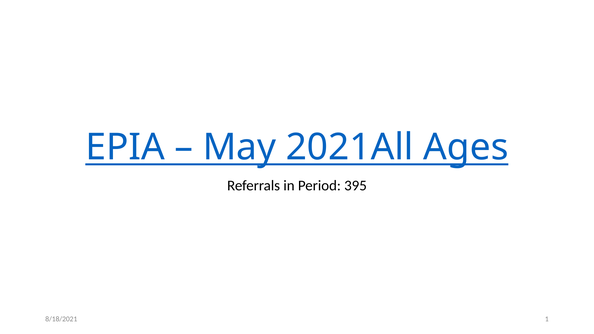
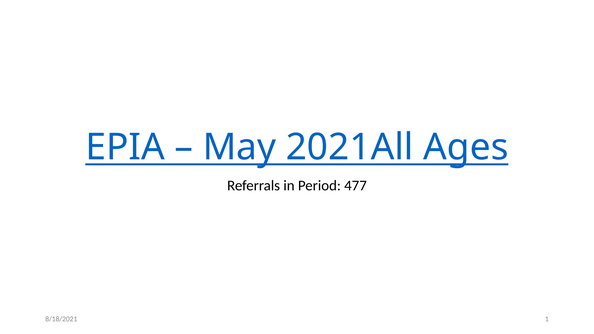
395: 395 -> 477 (355, 186)
